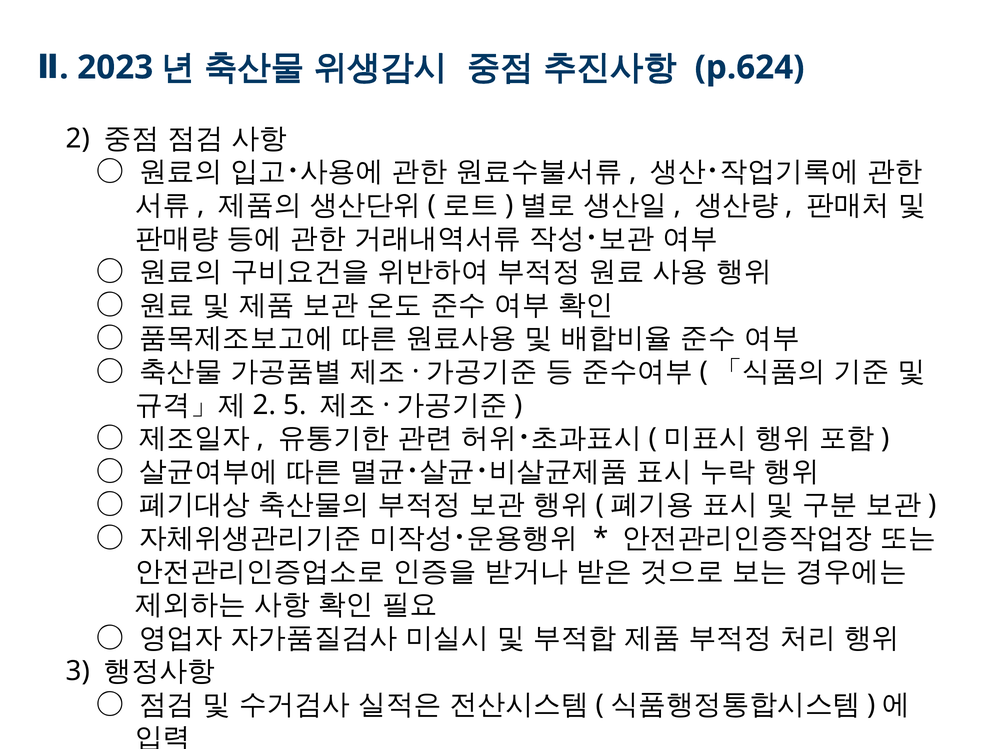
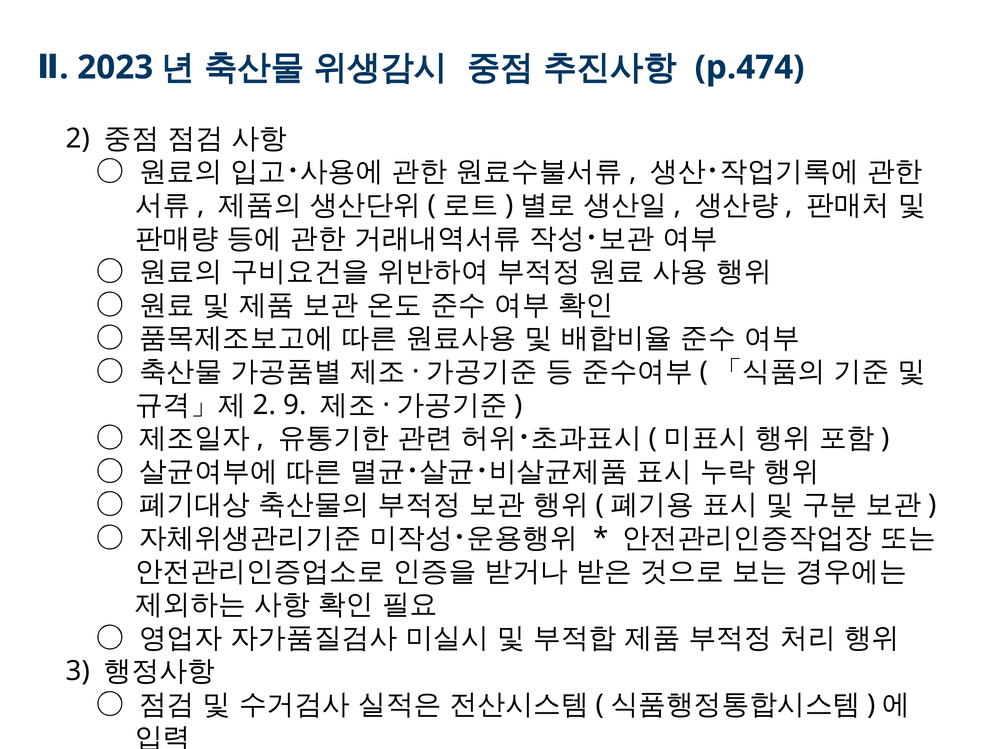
p.624: p.624 -> p.474 (750, 67)
5: 5 -> 9 (295, 405)
